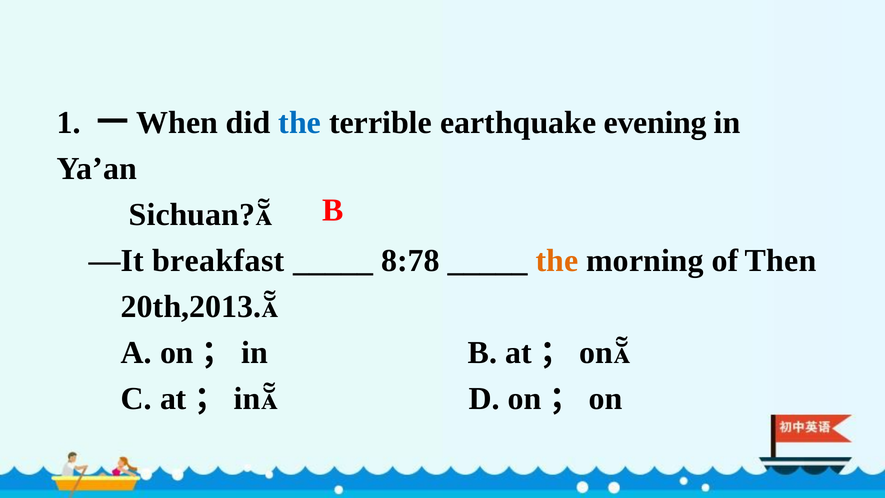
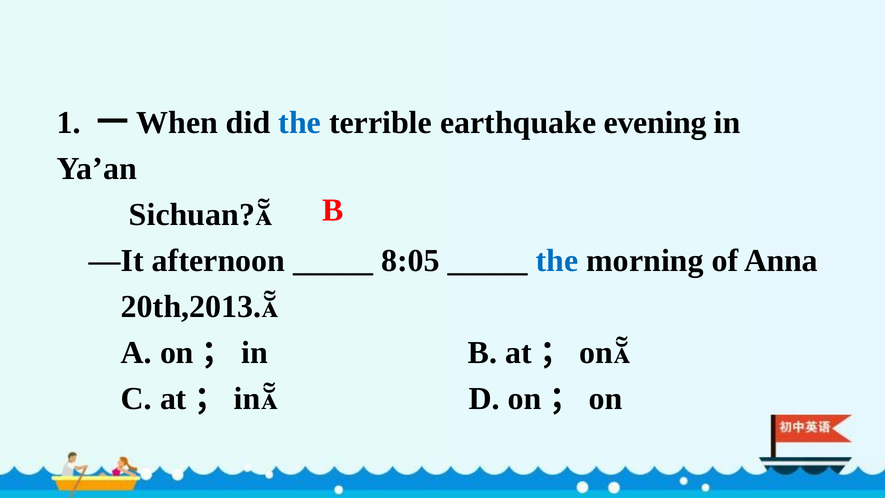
breakfast: breakfast -> afternoon (219, 260)
8:78: 8:78 -> 8:05 (410, 260)
the colour: orange -> blue (557, 260)
Then: Then -> Anna (781, 260)
